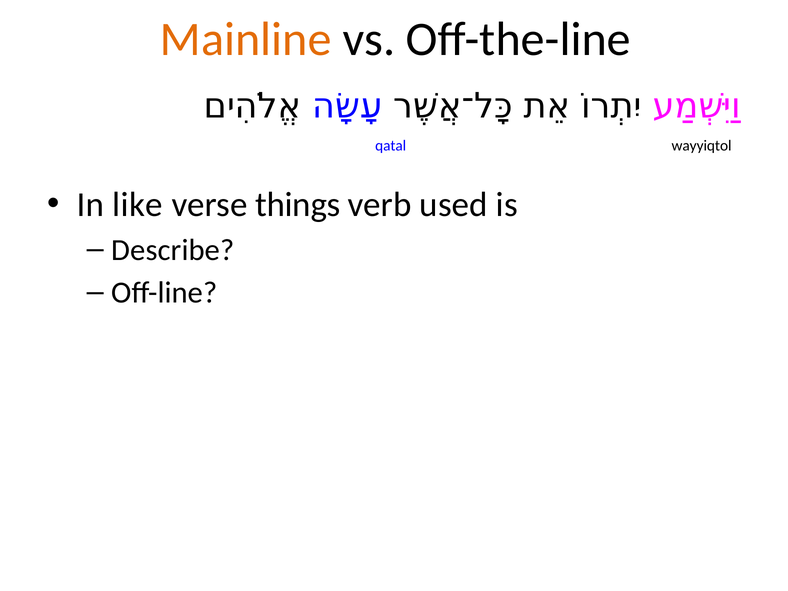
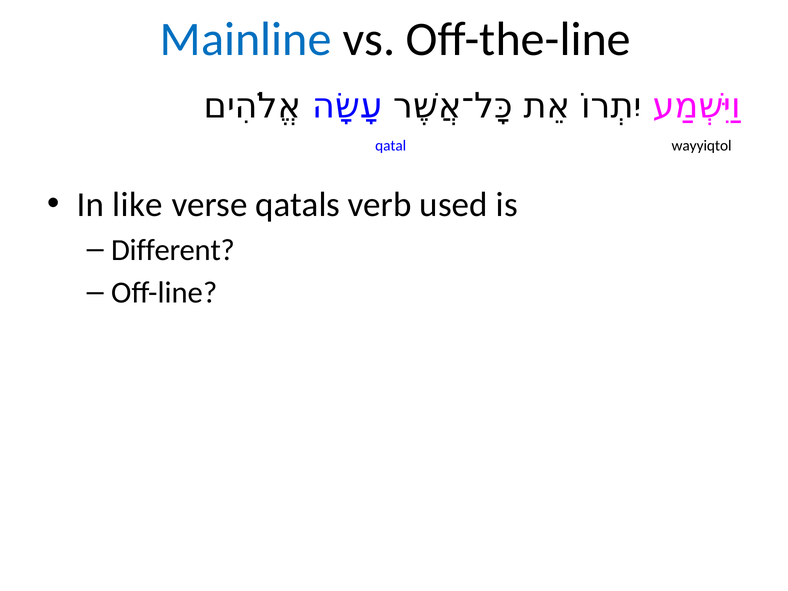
Mainline colour: orange -> blue (246, 39)
things: things -> qatals (298, 205)
Describe: Describe -> Different (173, 250)
